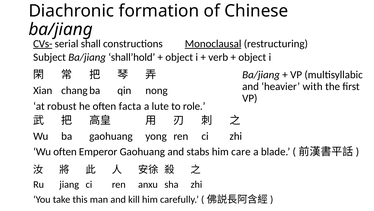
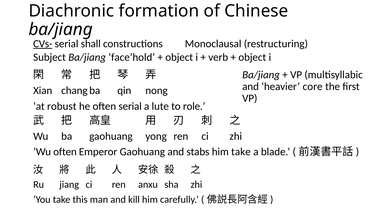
Monoclausal underline: present -> none (213, 44)
shall’hold: shall’hold -> face’hold (132, 57)
with: with -> core (313, 86)
often facta: facta -> serial (130, 106)
him care: care -> take (241, 151)
